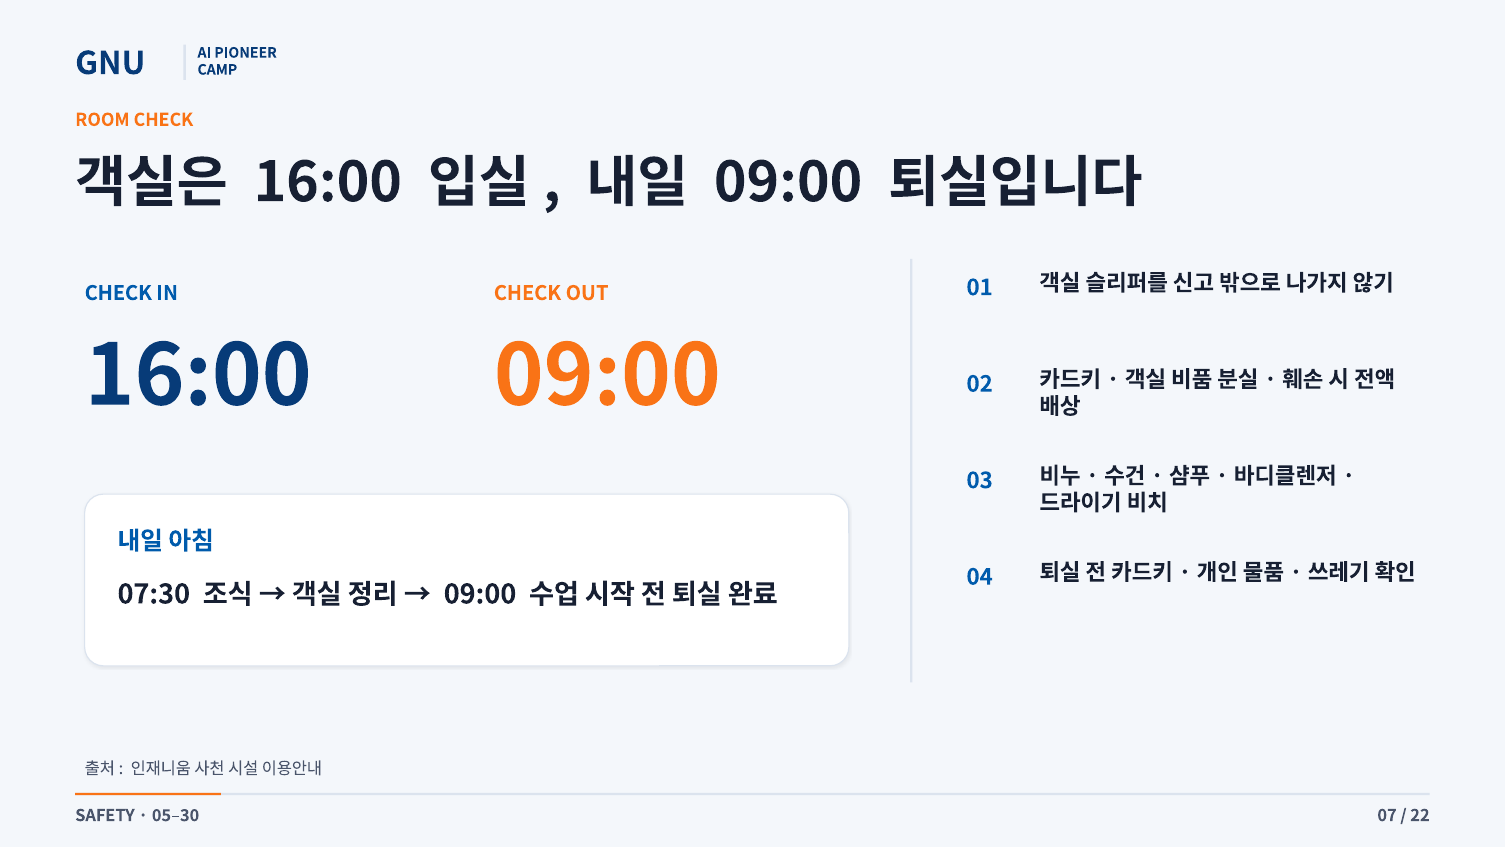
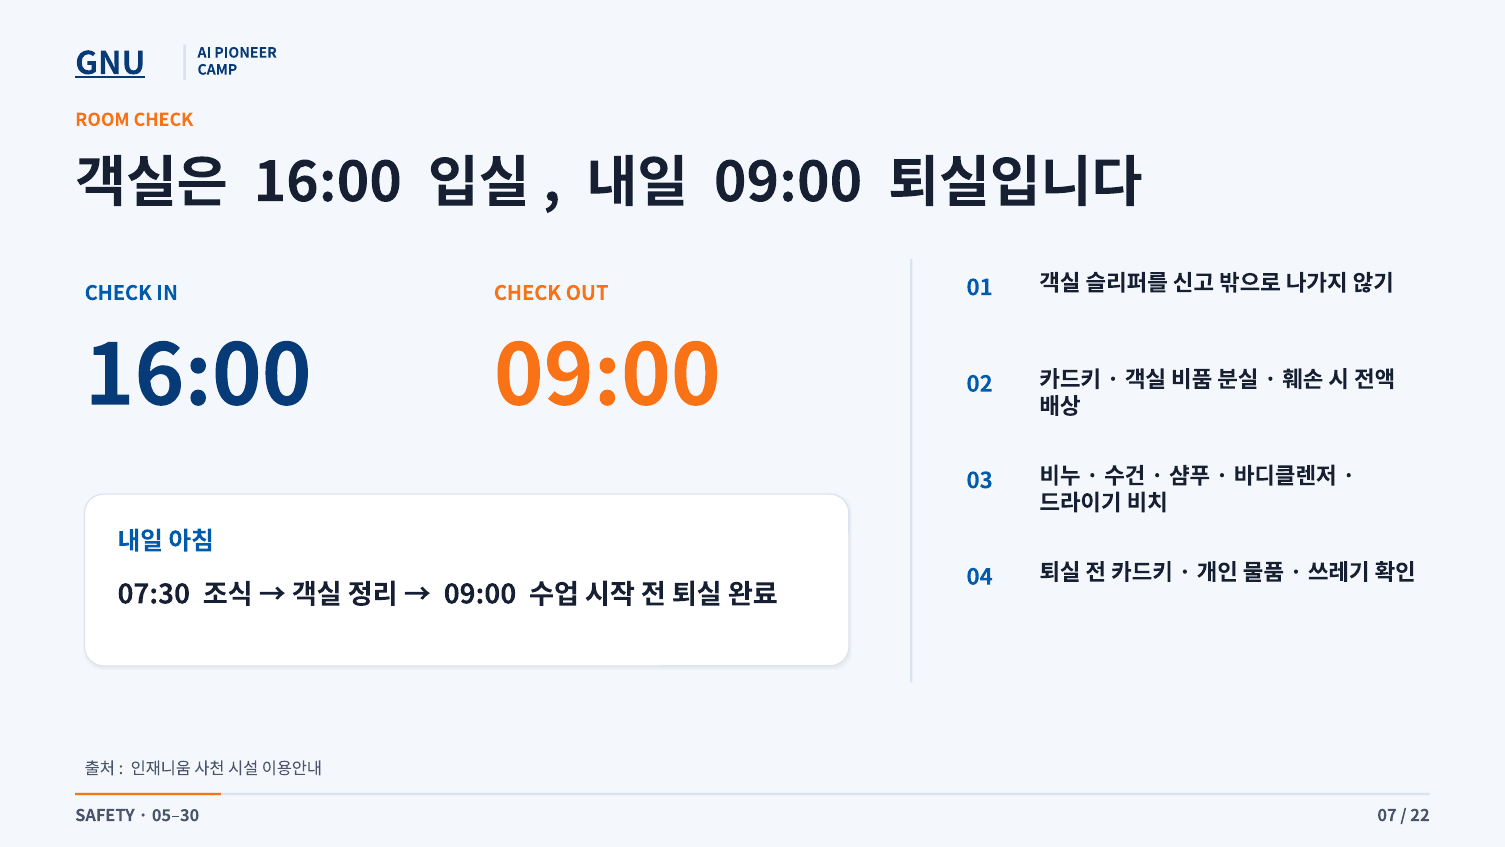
GNU underline: none -> present (110, 64)
